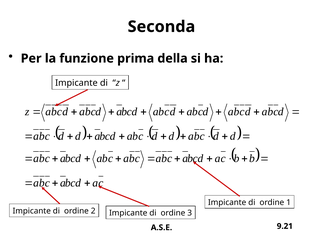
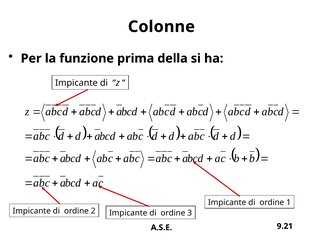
Seconda: Seconda -> Colonne (161, 27)
